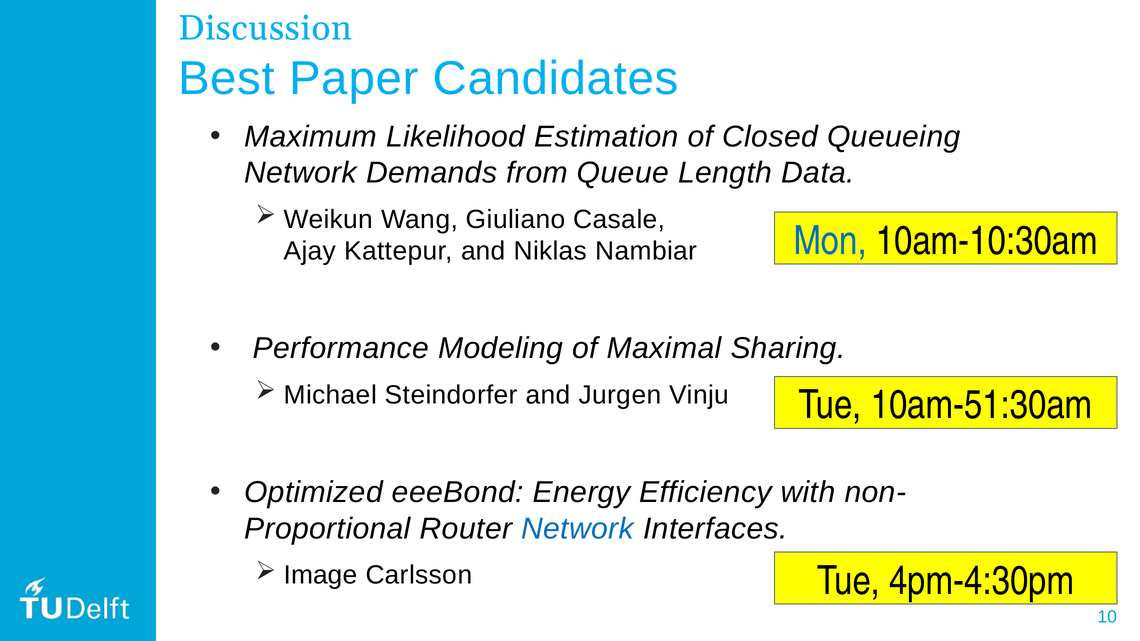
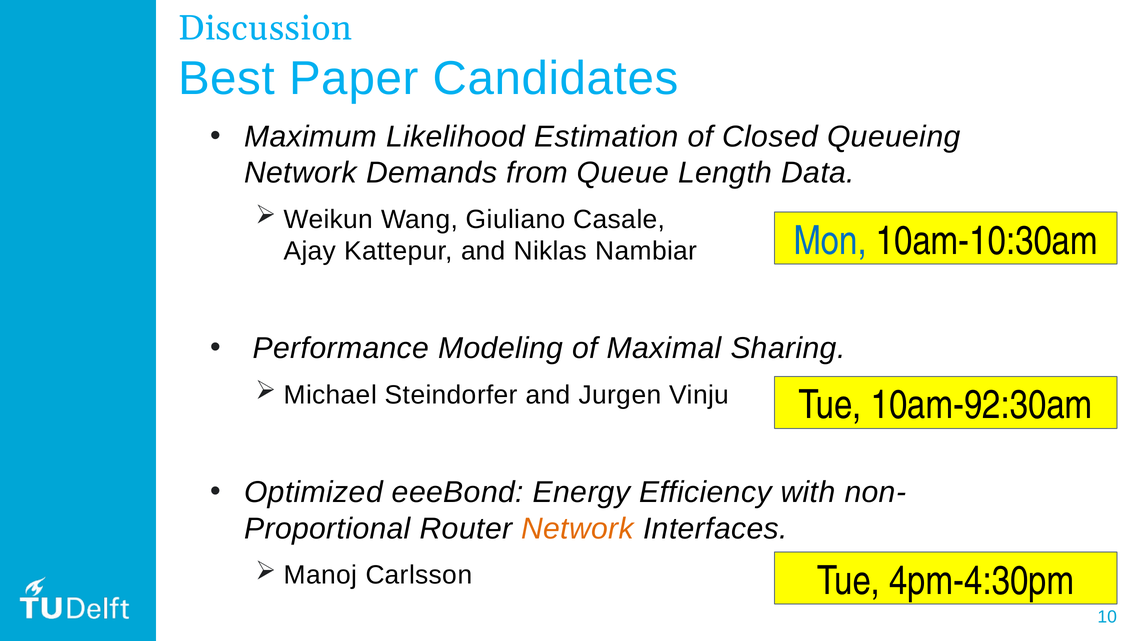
10am-51:30am: 10am-51:30am -> 10am-92:30am (982, 405)
Network colour: blue -> orange (577, 529)
Image: Image -> Manoj (320, 575)
